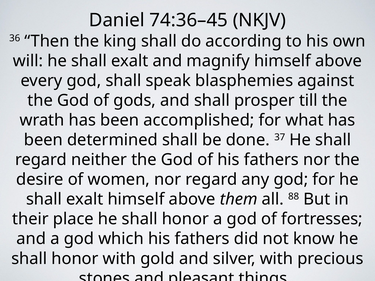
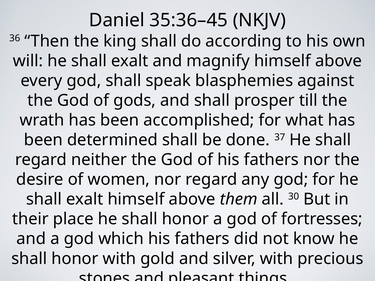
74:36–45: 74:36–45 -> 35:36–45 (189, 20)
88: 88 -> 30 (294, 197)
